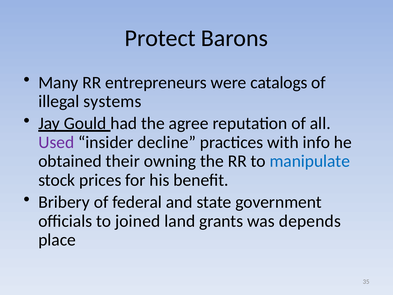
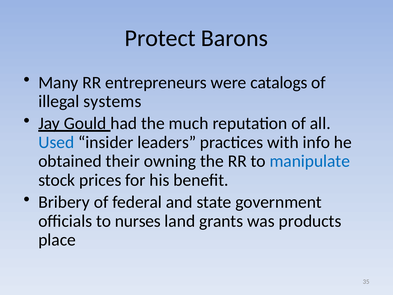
agree: agree -> much (189, 123)
Used colour: purple -> blue (56, 142)
decline: decline -> leaders (167, 142)
joined: joined -> nurses (138, 221)
depends: depends -> products (310, 221)
